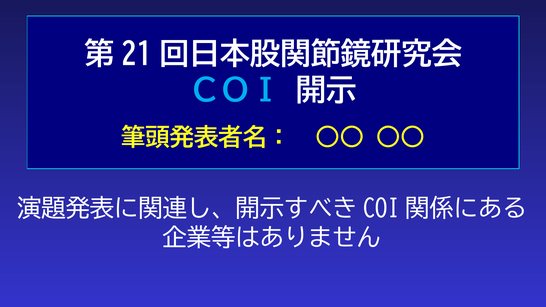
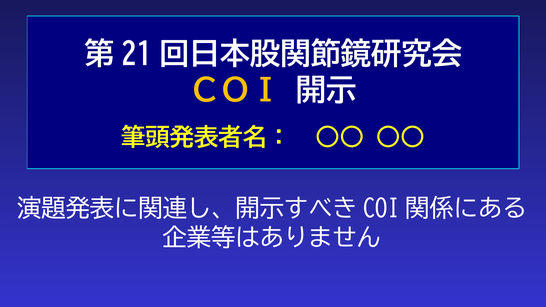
ＣＯＩ colour: light blue -> yellow (235, 91)
